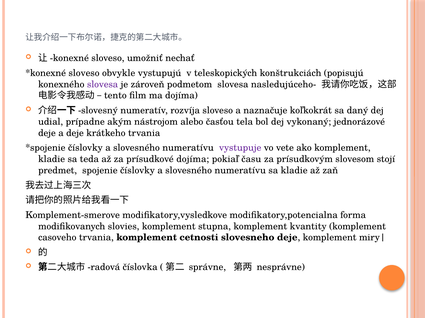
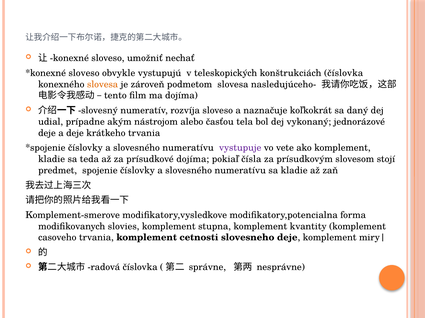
konštrukciách popisujú: popisujú -> číslovka (344, 73)
slovesa colour: purple -> orange (103, 84)
času: času -> čísla (251, 159)
